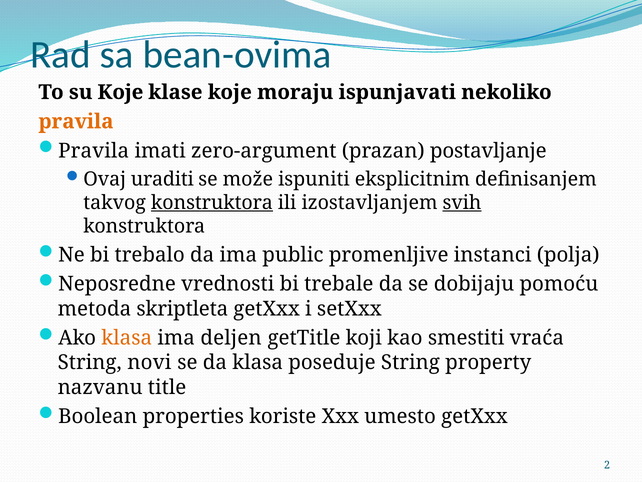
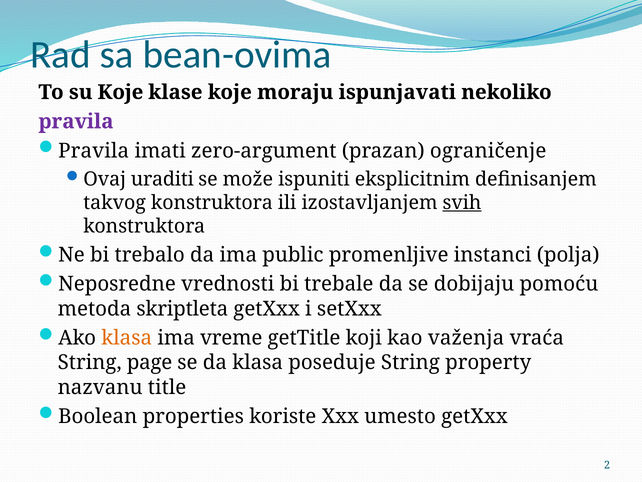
pravila colour: orange -> purple (76, 121)
postavljanje: postavljanje -> ograničenje (488, 151)
konstruktora underline: present -> none (212, 202)
deljen: deljen -> vreme (231, 338)
smestiti: smestiti -> važenja (466, 338)
novi: novi -> page (150, 362)
